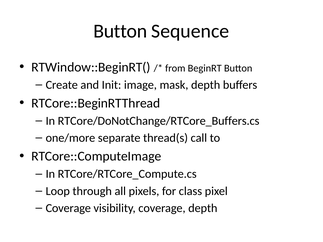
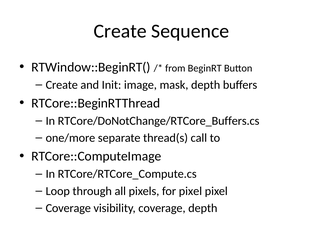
Button: Button -> Create (120, 31)
for class: class -> pixel (190, 191)
